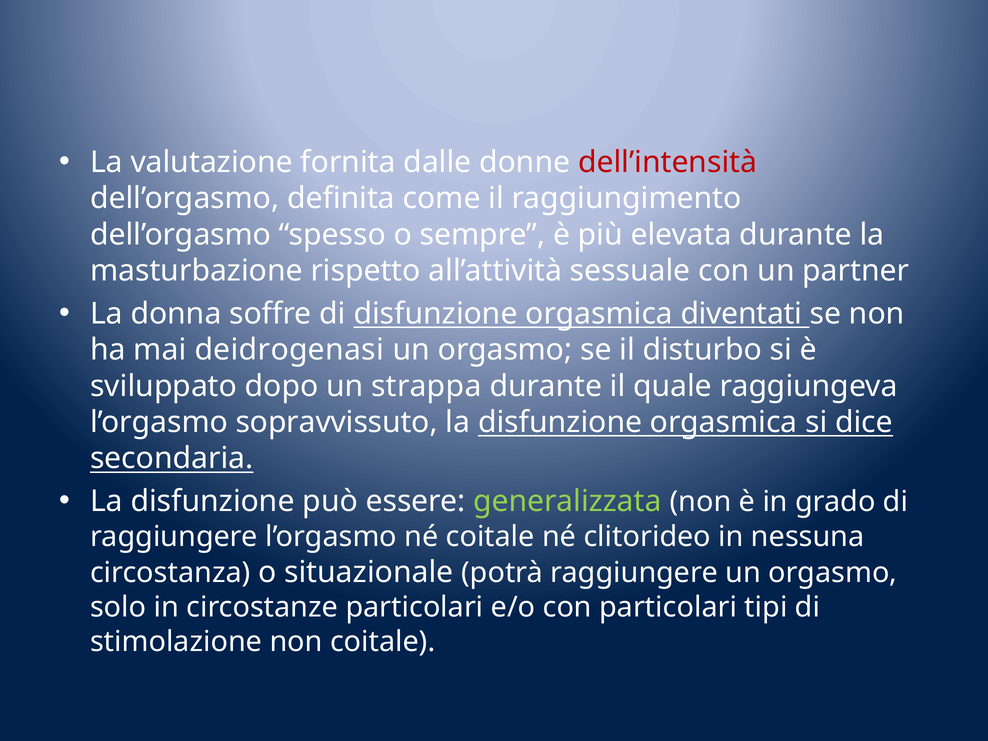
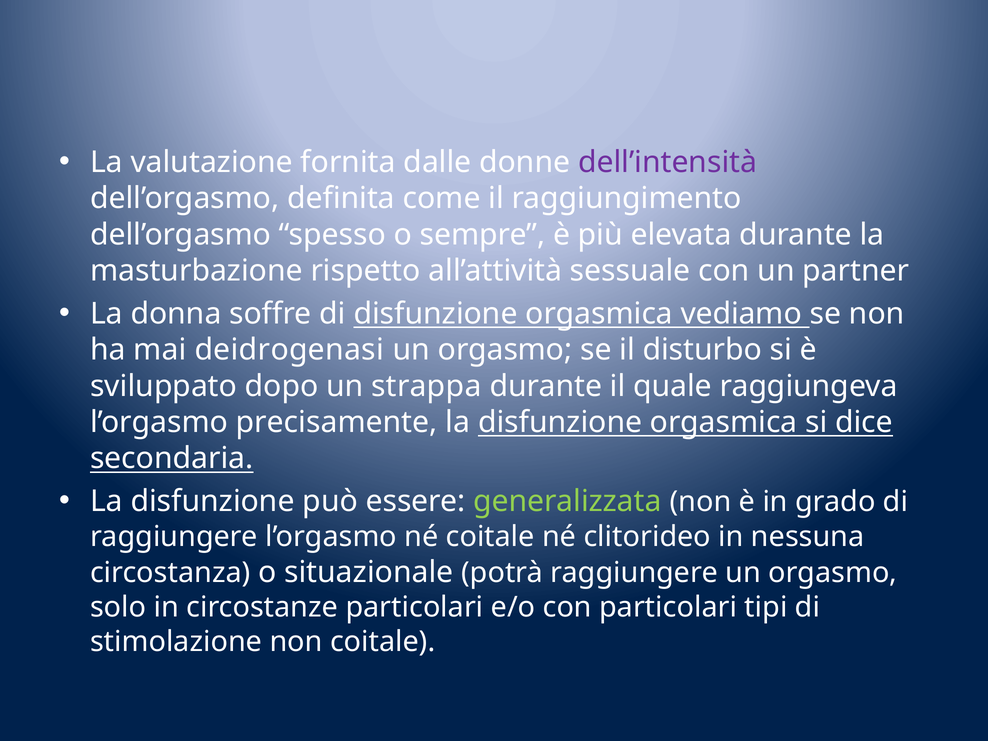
dell’intensità colour: red -> purple (668, 162)
diventati: diventati -> vediamo (741, 314)
sopravvissuto: sopravvissuto -> precisamente (337, 422)
